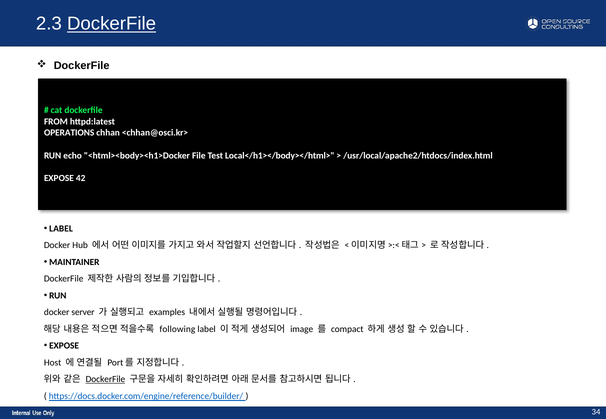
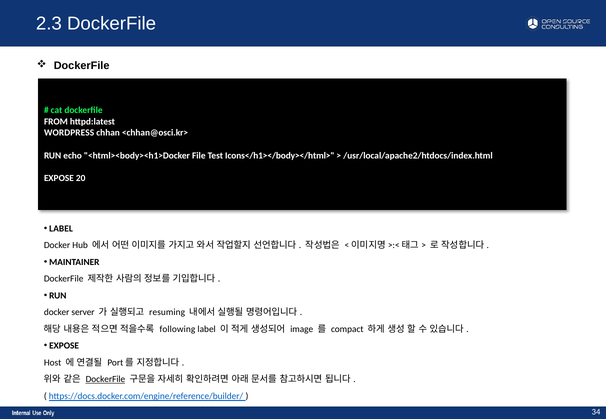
DockerFile underline: present -> none (112, 24)
OPERATIONS: OPERATIONS -> WORDPRESS (69, 133)
Local</h1></body></html>: Local</h1></body></html> -> Icons</h1></body></html> (280, 156)
42: 42 -> 20 (81, 179)
examples: examples -> resuming (167, 313)
